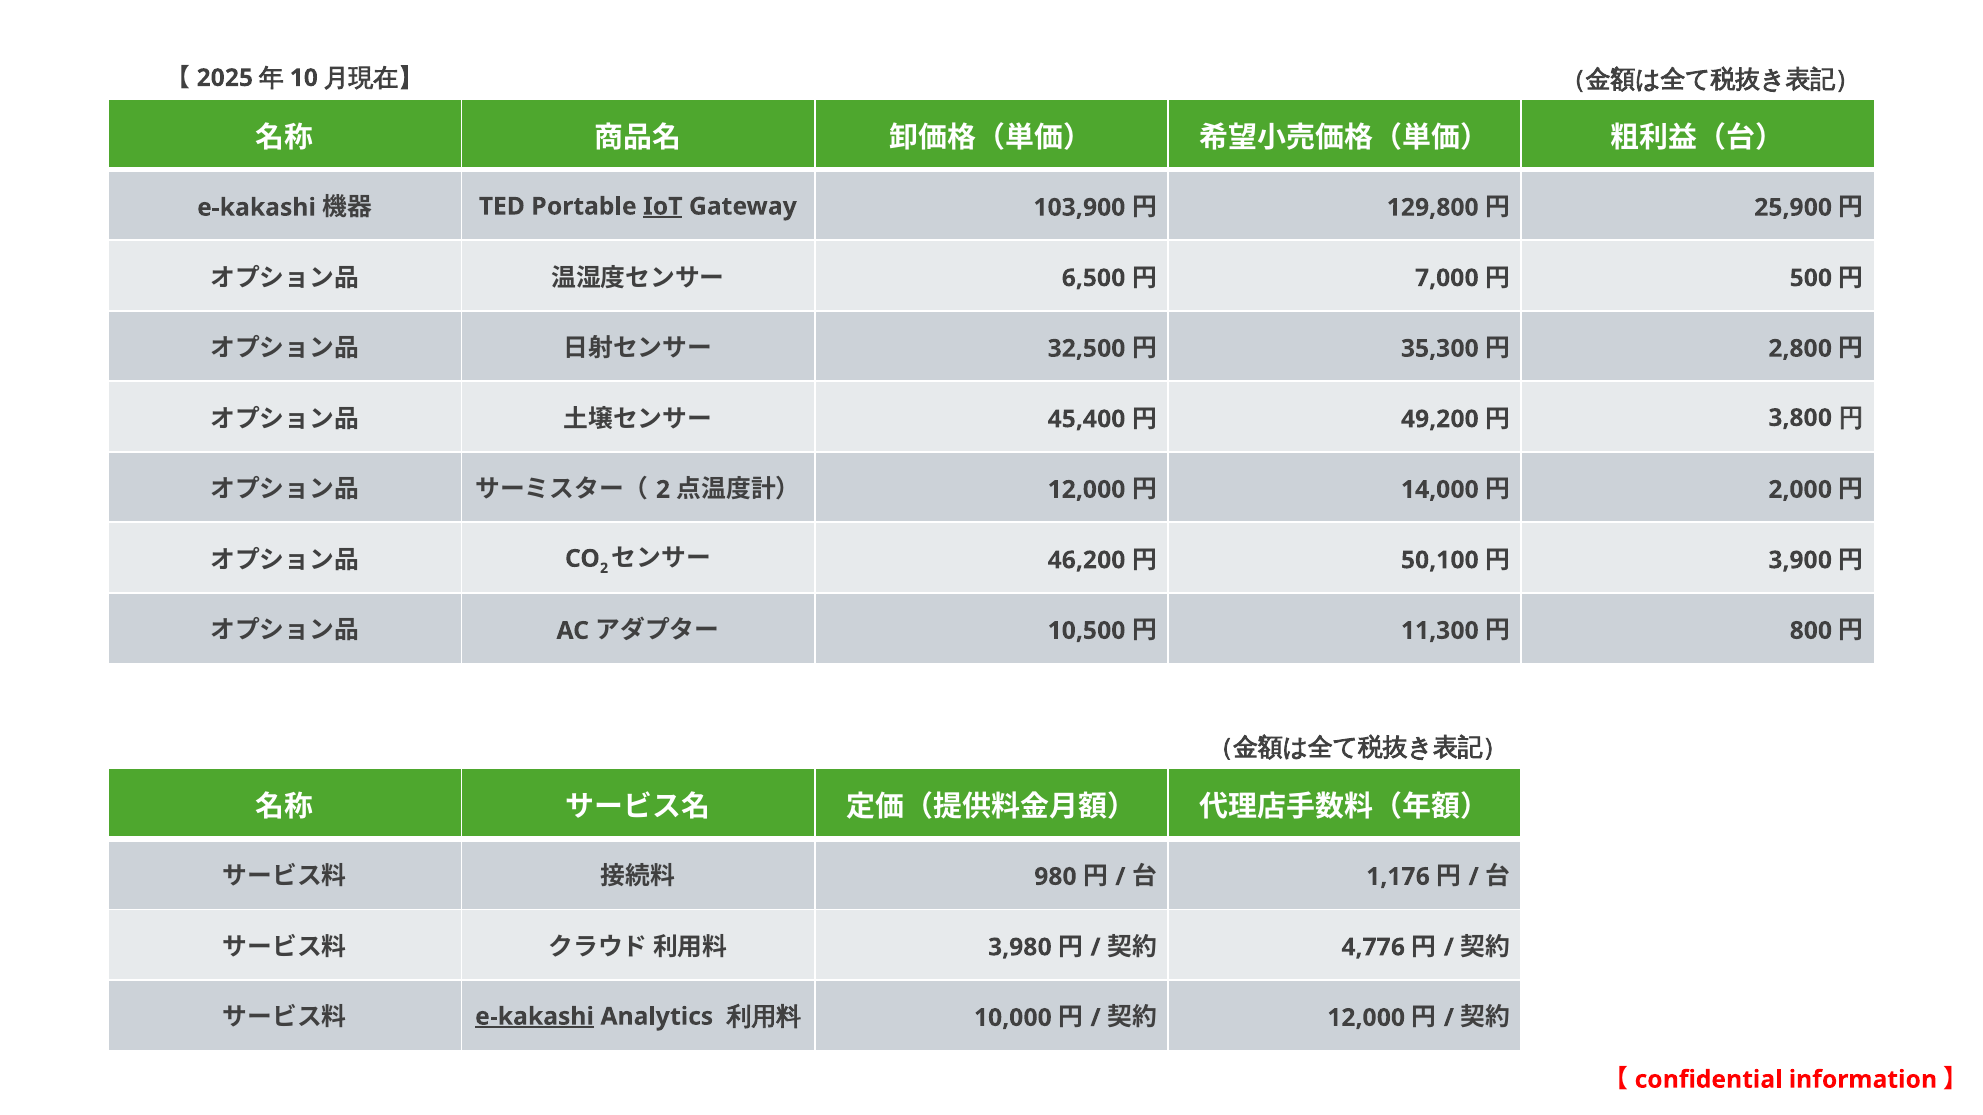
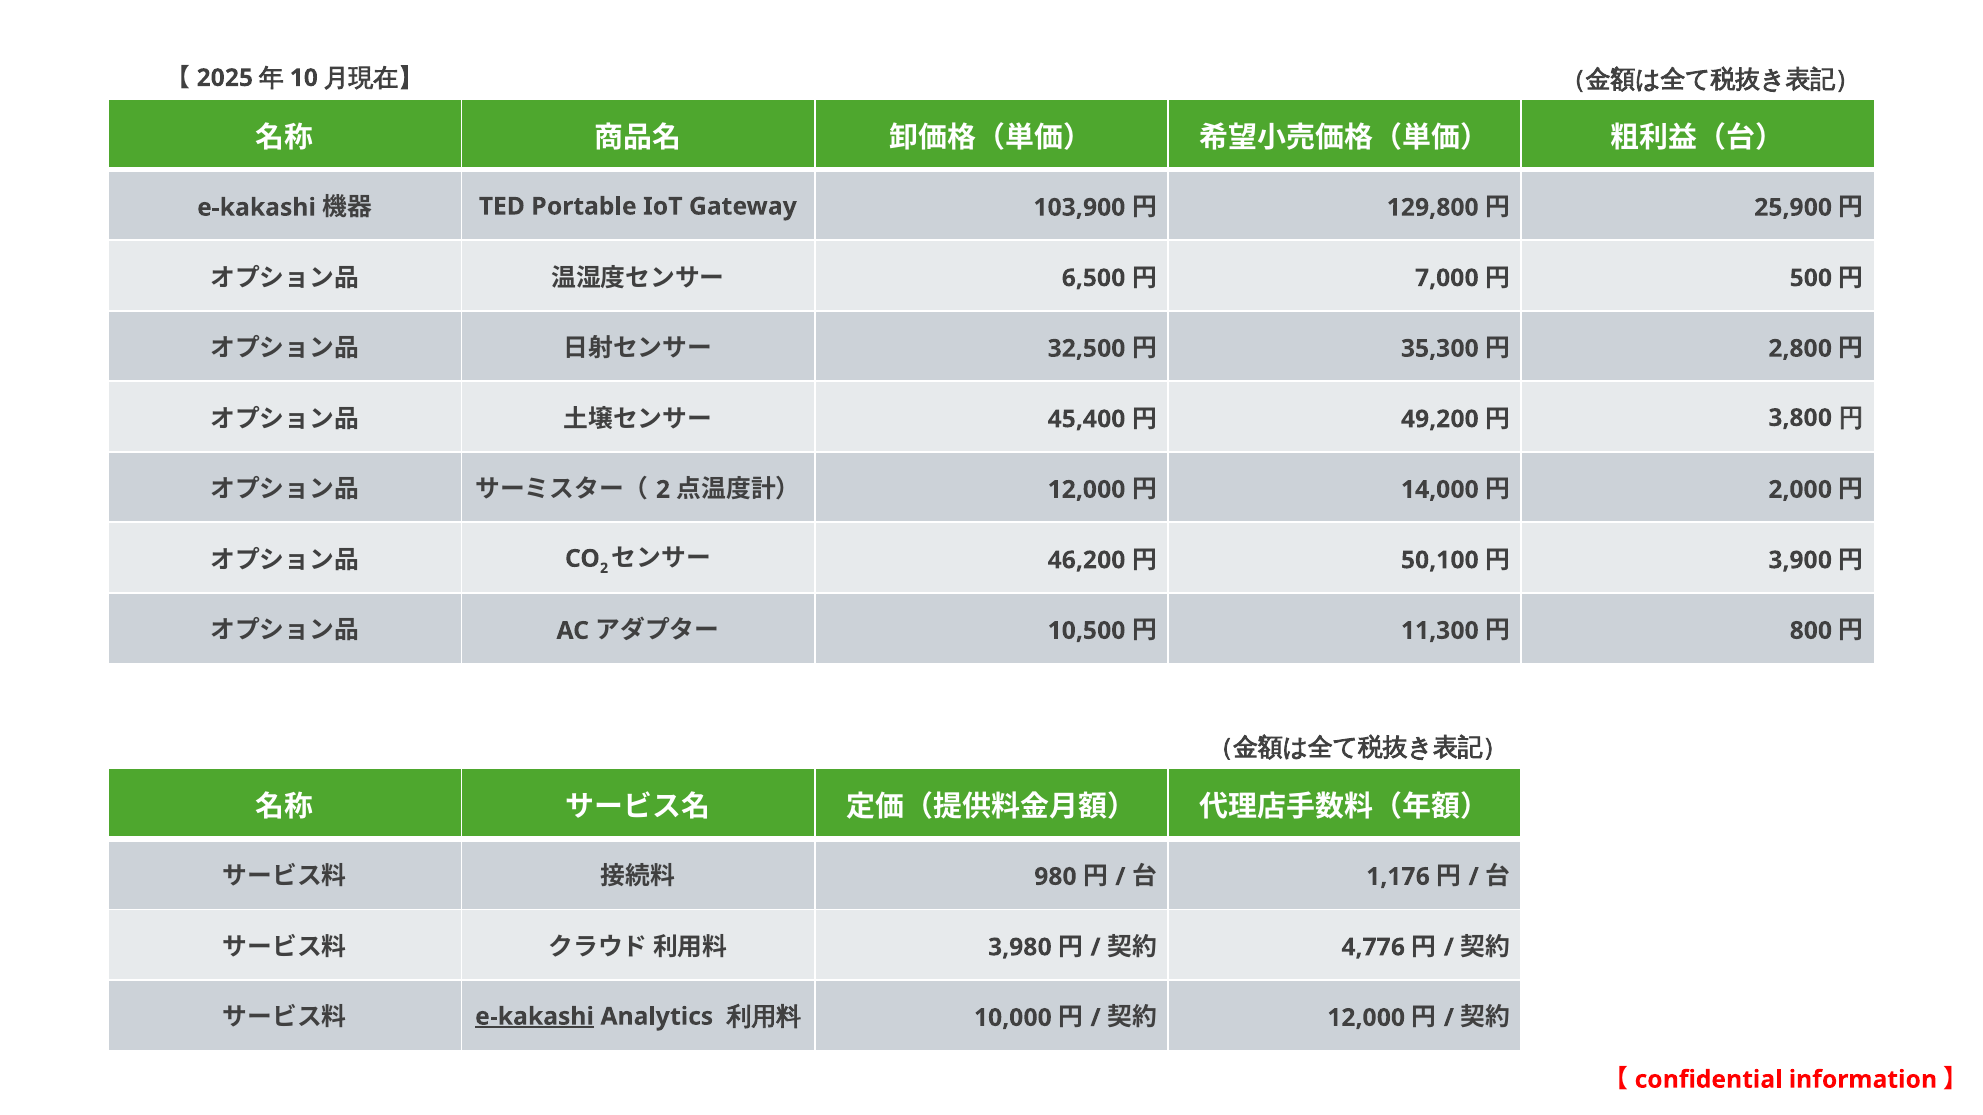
IoT underline: present -> none (663, 206)
